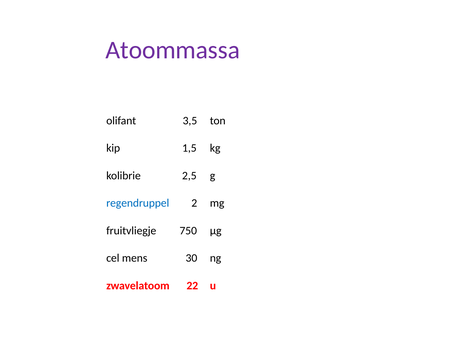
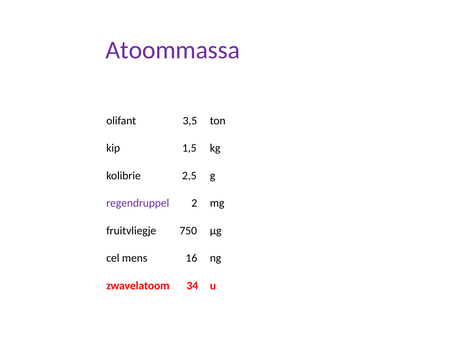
regendruppel colour: blue -> purple (138, 203)
30: 30 -> 16 (191, 258)
22: 22 -> 34 (192, 286)
